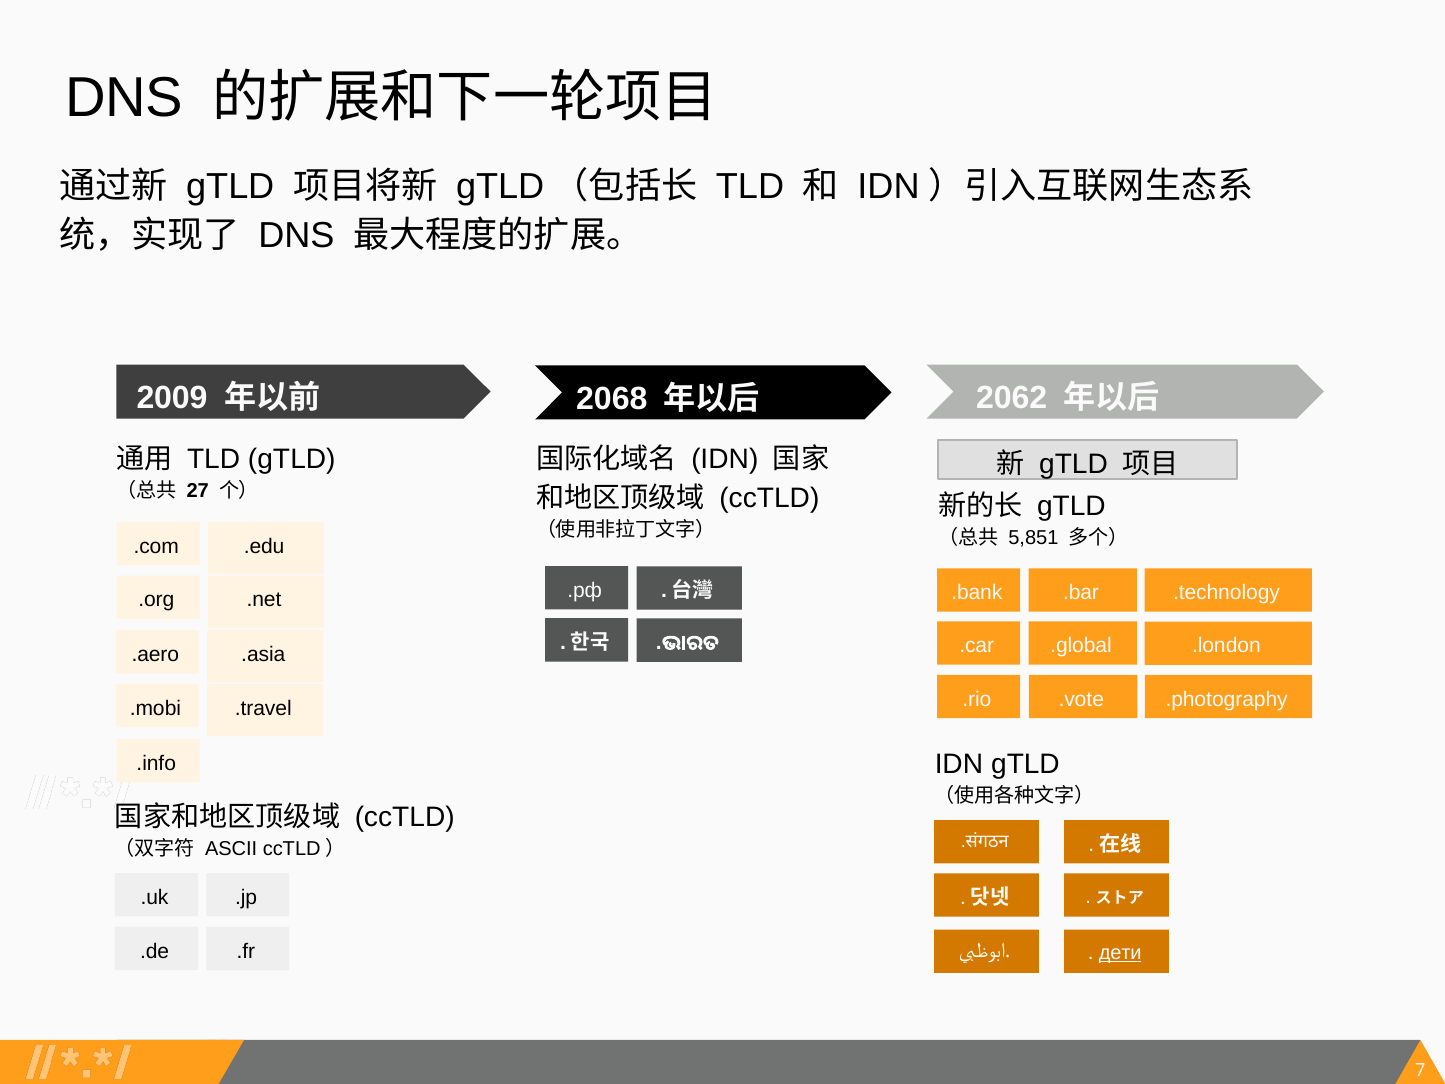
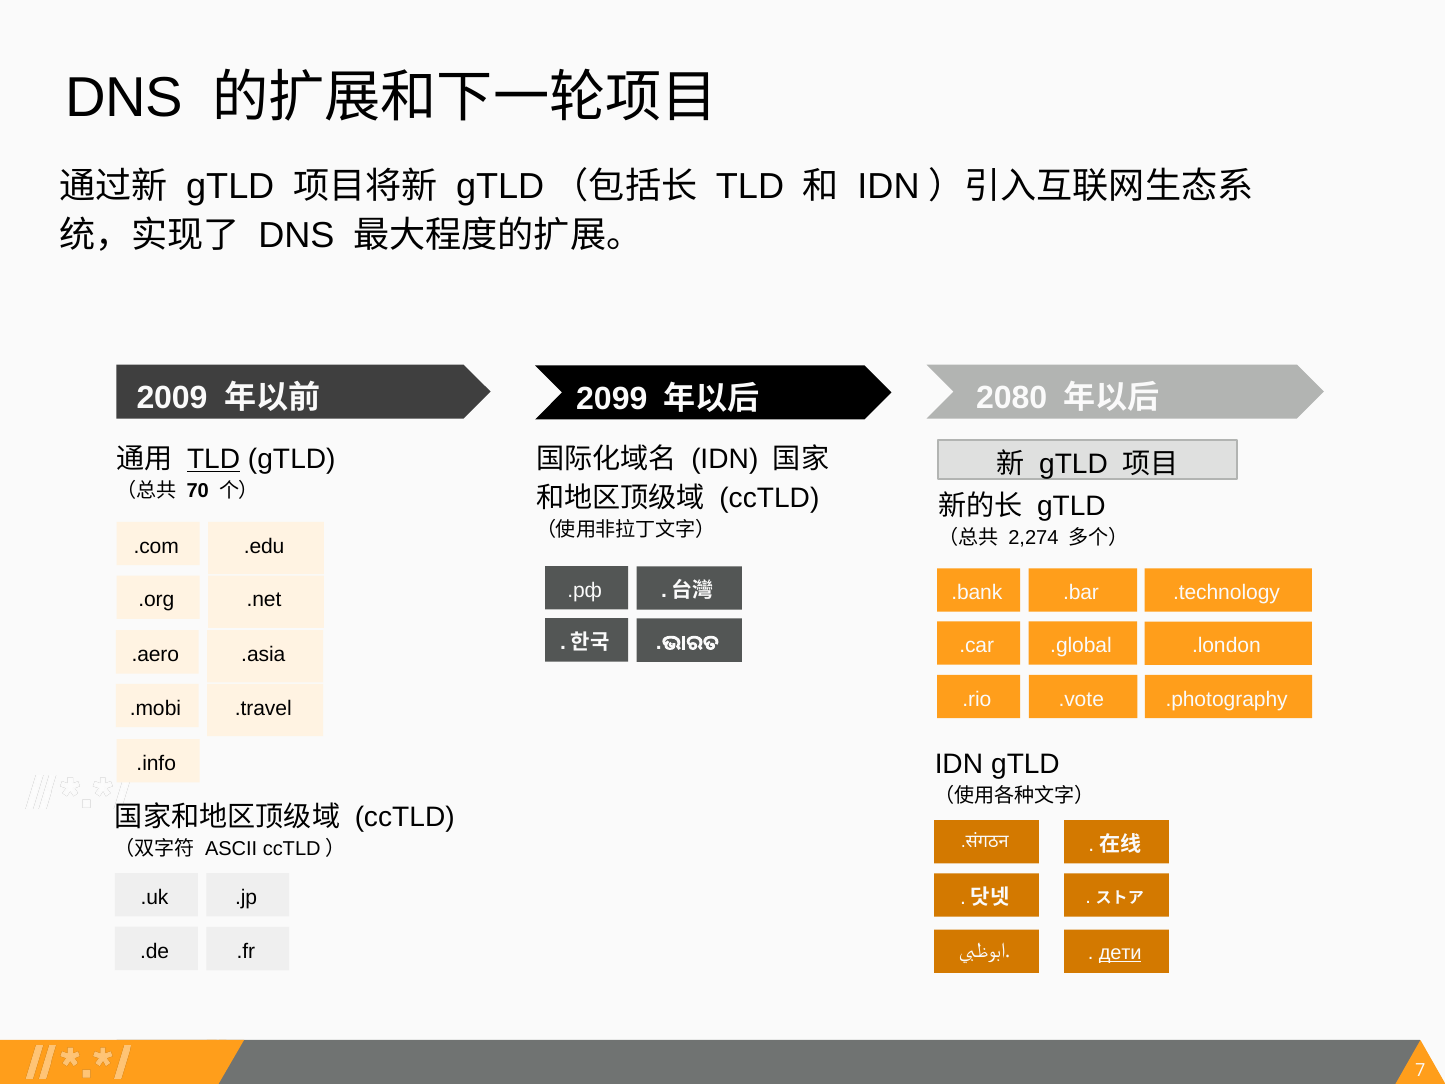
2068: 2068 -> 2099 (612, 399)
2062: 2062 -> 2080 (1012, 398)
TLD underline: none -> present (214, 459)
27: 27 -> 70 (198, 491)
5,851: 5,851 -> 2,274 (1033, 538)
